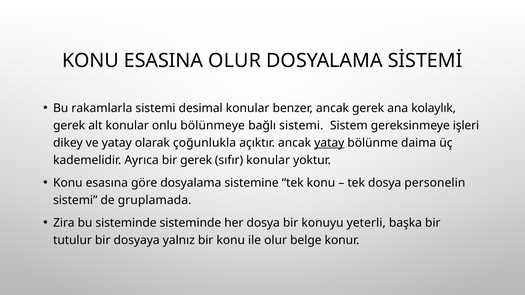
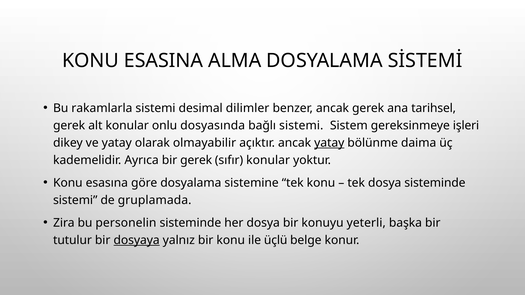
ESASINA OLUR: OLUR -> ALMA (235, 61)
desimal konular: konular -> dilimler (248, 108)
kolaylık: kolaylık -> tarihsel (434, 108)
bölünmeye: bölünmeye -> dosyasında (213, 126)
çoğunlukla: çoğunlukla -> olmayabilir (205, 143)
dosya personelin: personelin -> sisteminde (435, 183)
bu sisteminde: sisteminde -> personelin (126, 223)
dosyaya underline: none -> present (137, 240)
ile olur: olur -> üçlü (276, 240)
